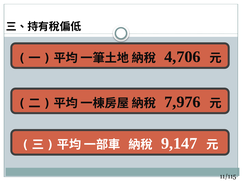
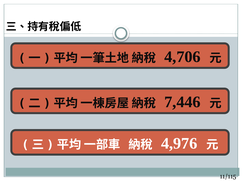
7,976: 7,976 -> 7,446 (182, 102)
9,147: 9,147 -> 4,976 (179, 144)
